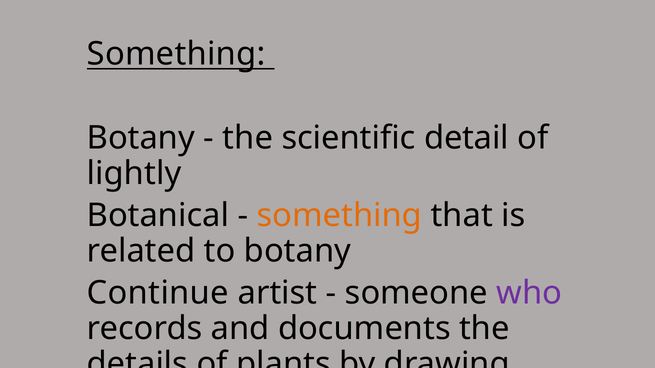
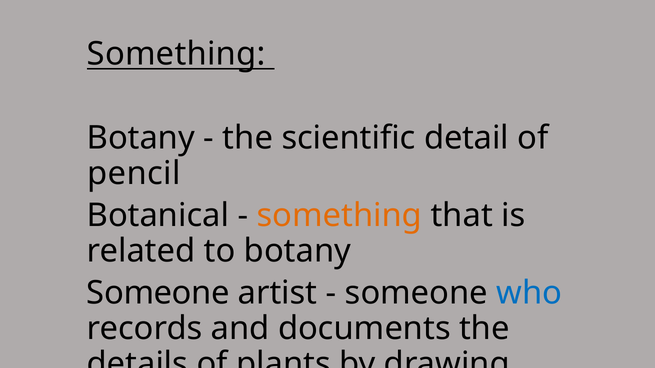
lightly: lightly -> pencil (134, 174)
Continue: Continue -> Someone (158, 293)
who colour: purple -> blue (529, 293)
